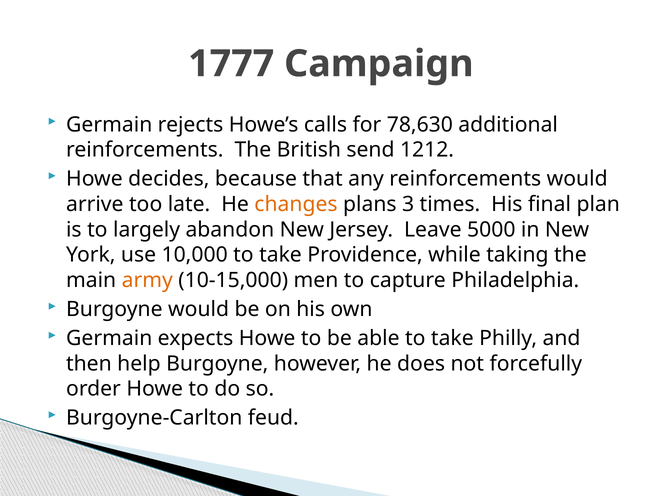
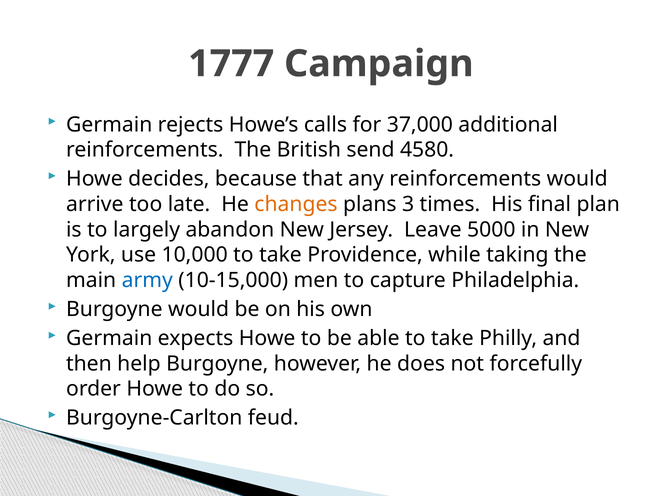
78,630: 78,630 -> 37,000 (420, 125)
1212: 1212 -> 4580 (427, 150)
army colour: orange -> blue (147, 280)
